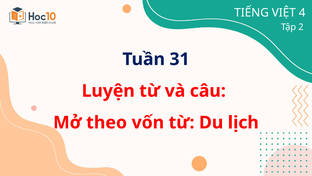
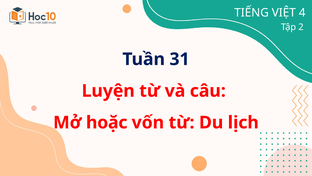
theo: theo -> hoặc (107, 122)
